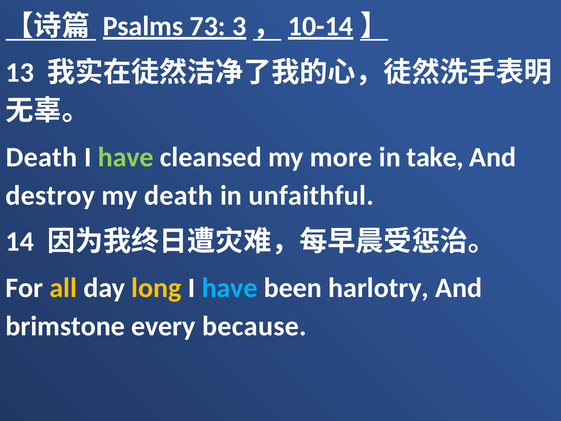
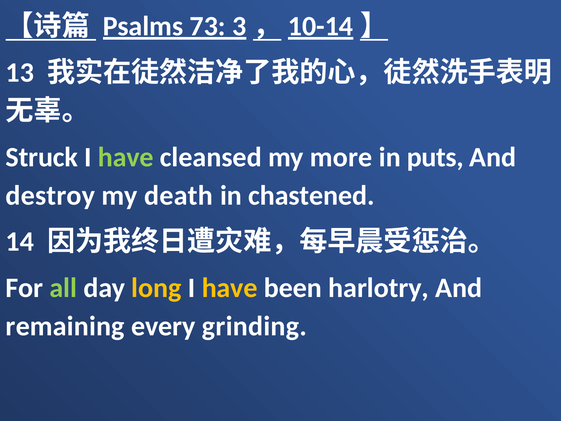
Death: Death -> Struck (42, 157)
take: take -> puts (435, 157)
unfaithful: unfaithful -> chastened (311, 195)
all colour: yellow -> light green (63, 288)
have colour: light blue -> yellow (230, 288)
brimstone: brimstone -> remaining (65, 326)
because: because -> grinding (254, 326)
